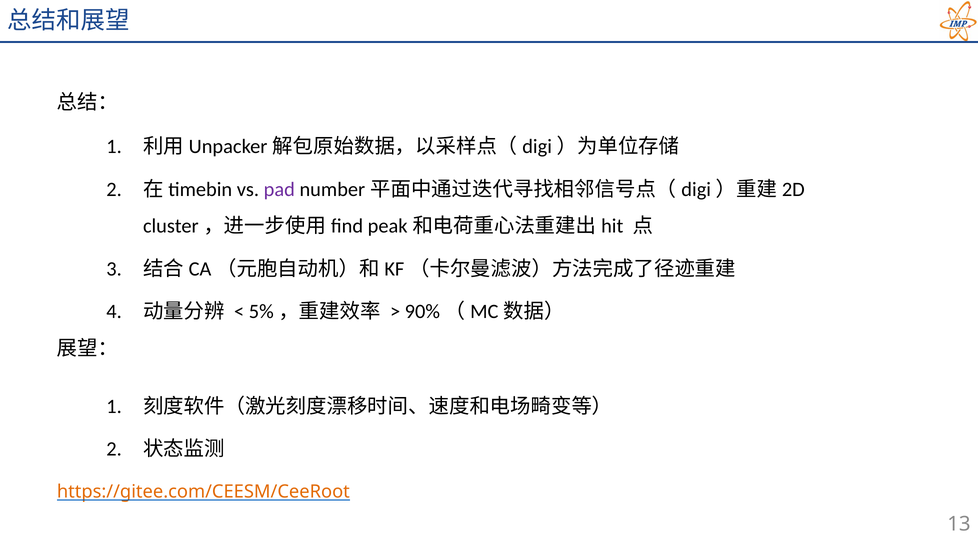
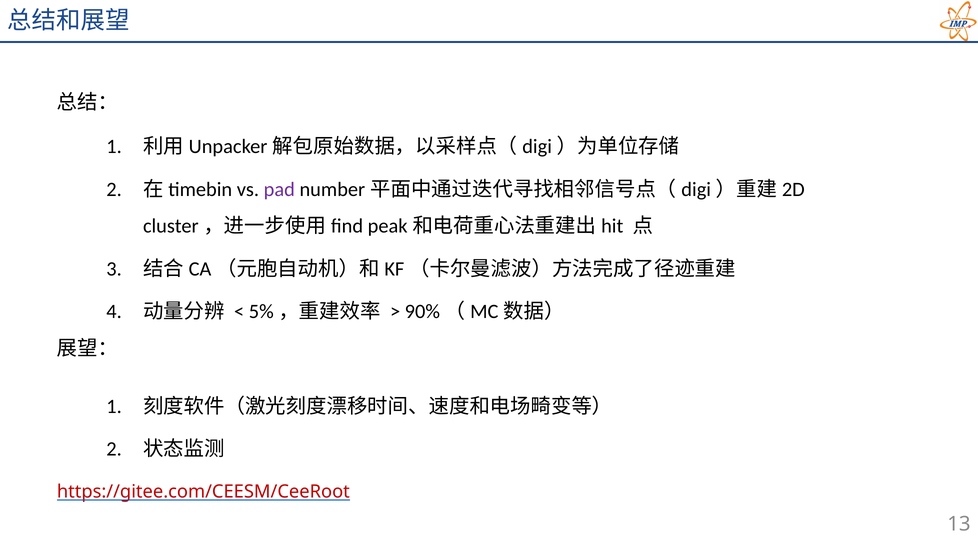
https://gitee.com/CEESM/CeeRoot colour: orange -> red (203, 492)
